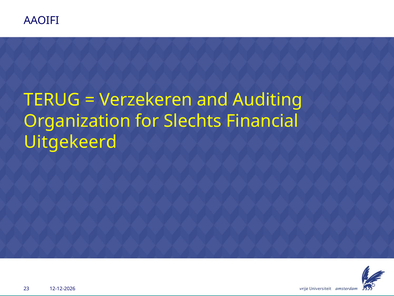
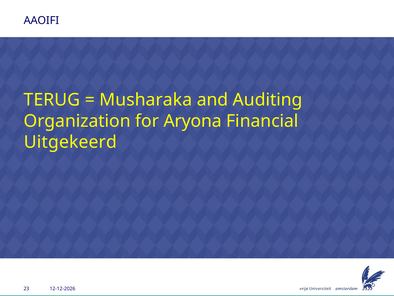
Verzekeren: Verzekeren -> Musharaka (146, 100)
Slechts: Slechts -> Aryona (193, 121)
